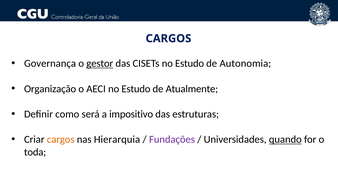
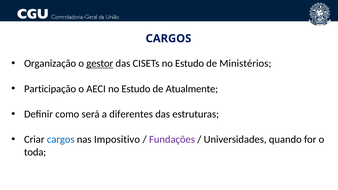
Governança: Governança -> Organização (50, 64)
Autonomia: Autonomia -> Ministérios (245, 64)
Organização: Organização -> Participação (50, 89)
impositivo: impositivo -> diferentes (131, 114)
cargos colour: orange -> blue (61, 140)
Hierarquia: Hierarquia -> Impositivo (117, 140)
quando underline: present -> none (285, 140)
